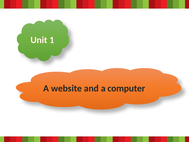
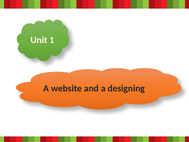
computer: computer -> designing (126, 88)
